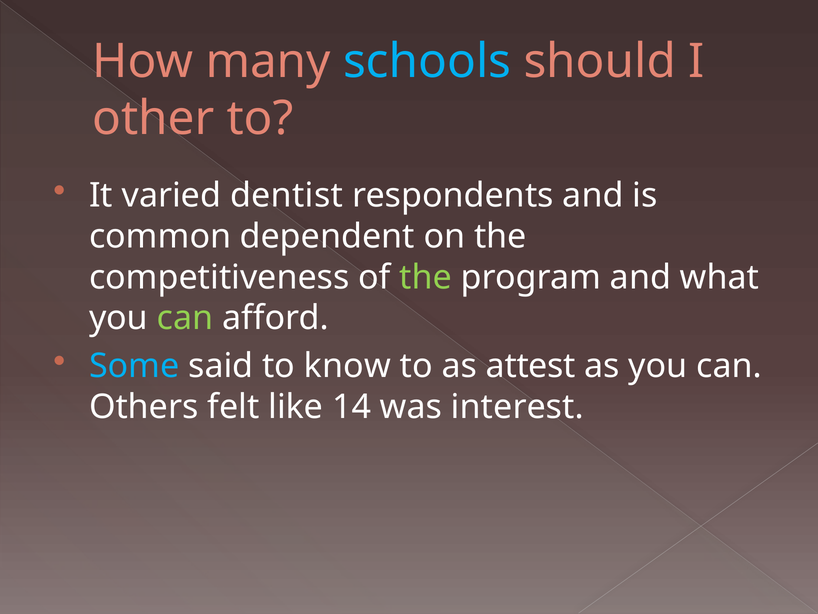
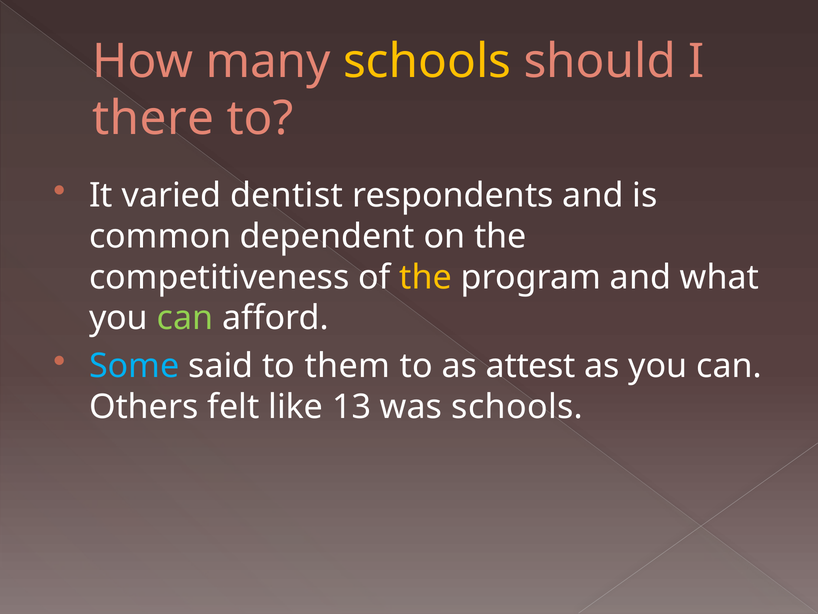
schools colour: light blue -> yellow (427, 61)
other: other -> there (153, 118)
the colour: light green -> yellow (426, 277)
know: know -> them (347, 366)
14: 14 -> 13 (352, 407)
was interest: interest -> schools (517, 407)
